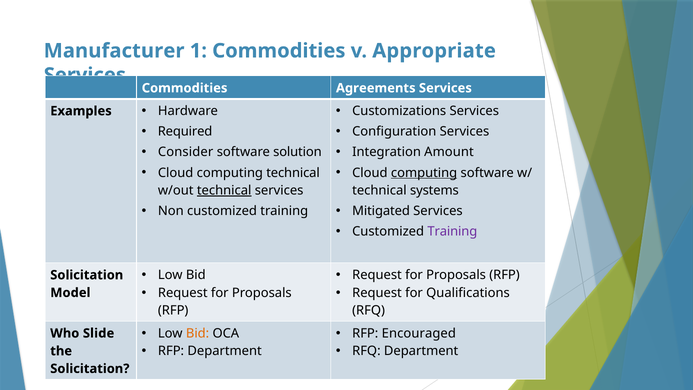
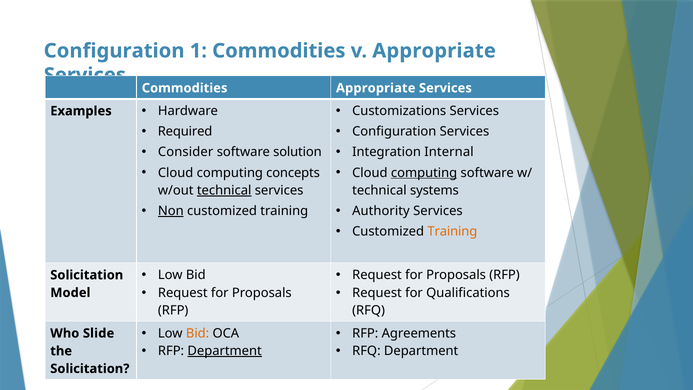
Manufacturer: Manufacturer -> Configuration (114, 51)
Commodities Agreements: Agreements -> Appropriate (376, 88)
Amount: Amount -> Internal (449, 152)
computing technical: technical -> concepts (293, 173)
Non underline: none -> present (171, 211)
Mitigated: Mitigated -> Authority (381, 211)
Training colour: purple -> orange (452, 231)
Encouraged: Encouraged -> Agreements (419, 333)
Department underline: none -> present (225, 351)
